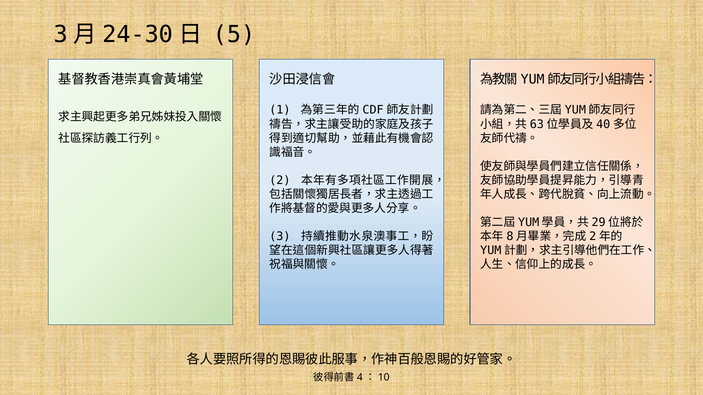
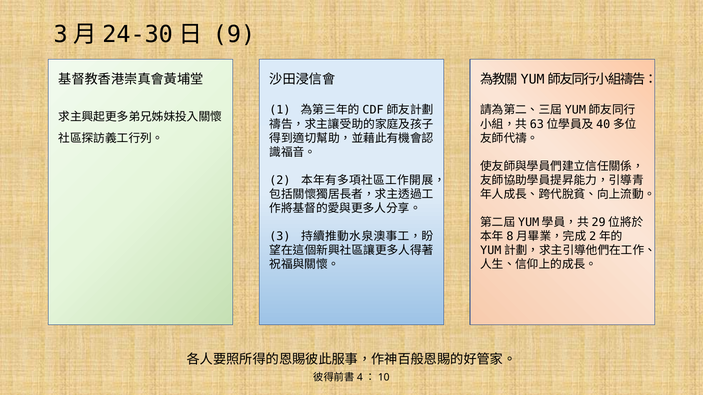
5: 5 -> 9 (234, 35)
